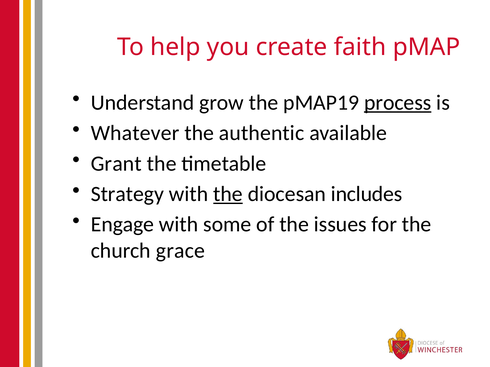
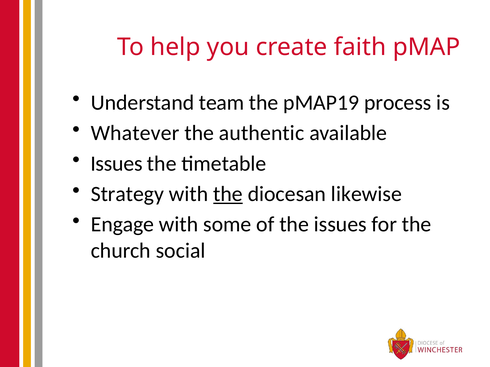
grow: grow -> team (222, 103)
process underline: present -> none (398, 103)
Grant: Grant -> Issues (116, 164)
includes: includes -> likewise (366, 194)
grace: grace -> social (181, 251)
